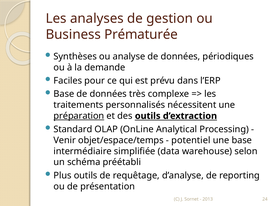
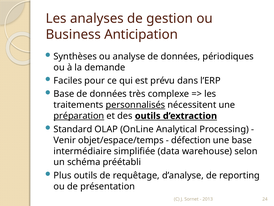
Prématurée: Prématurée -> Anticipation (141, 34)
personnalisés underline: none -> present (135, 105)
potentiel: potentiel -> défection (191, 140)
